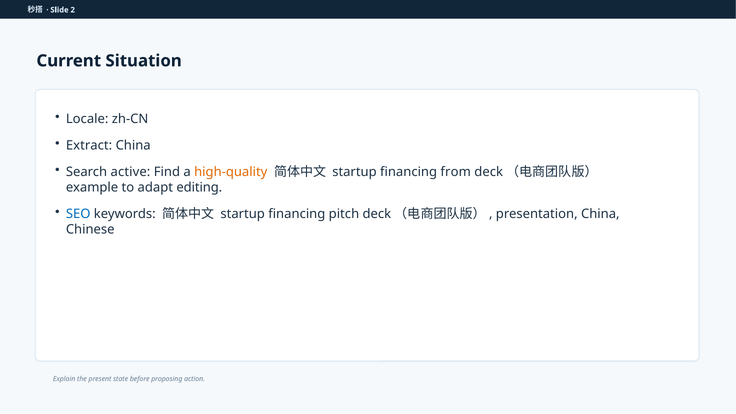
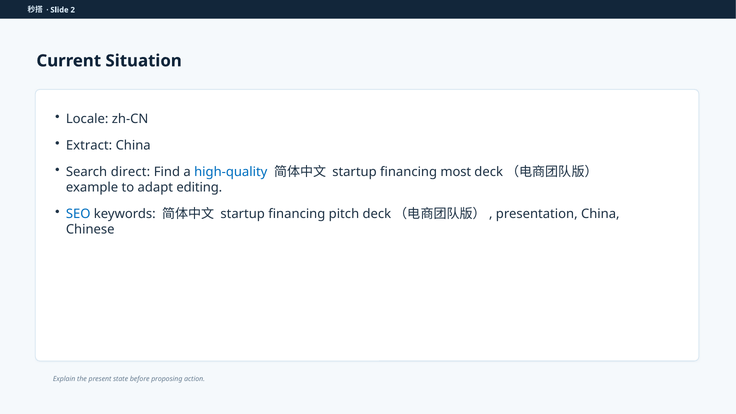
active: active -> direct (130, 172)
high-quality colour: orange -> blue (231, 172)
from: from -> most (456, 172)
